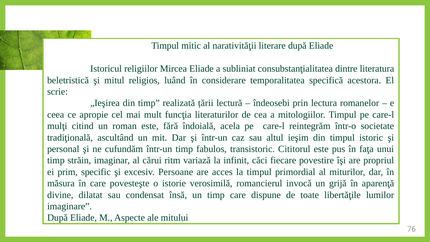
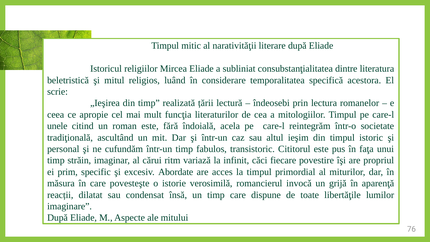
mulţi: mulţi -> unele (57, 126)
Persoane: Persoane -> Abordate (176, 172)
divine: divine -> reacții (60, 195)
